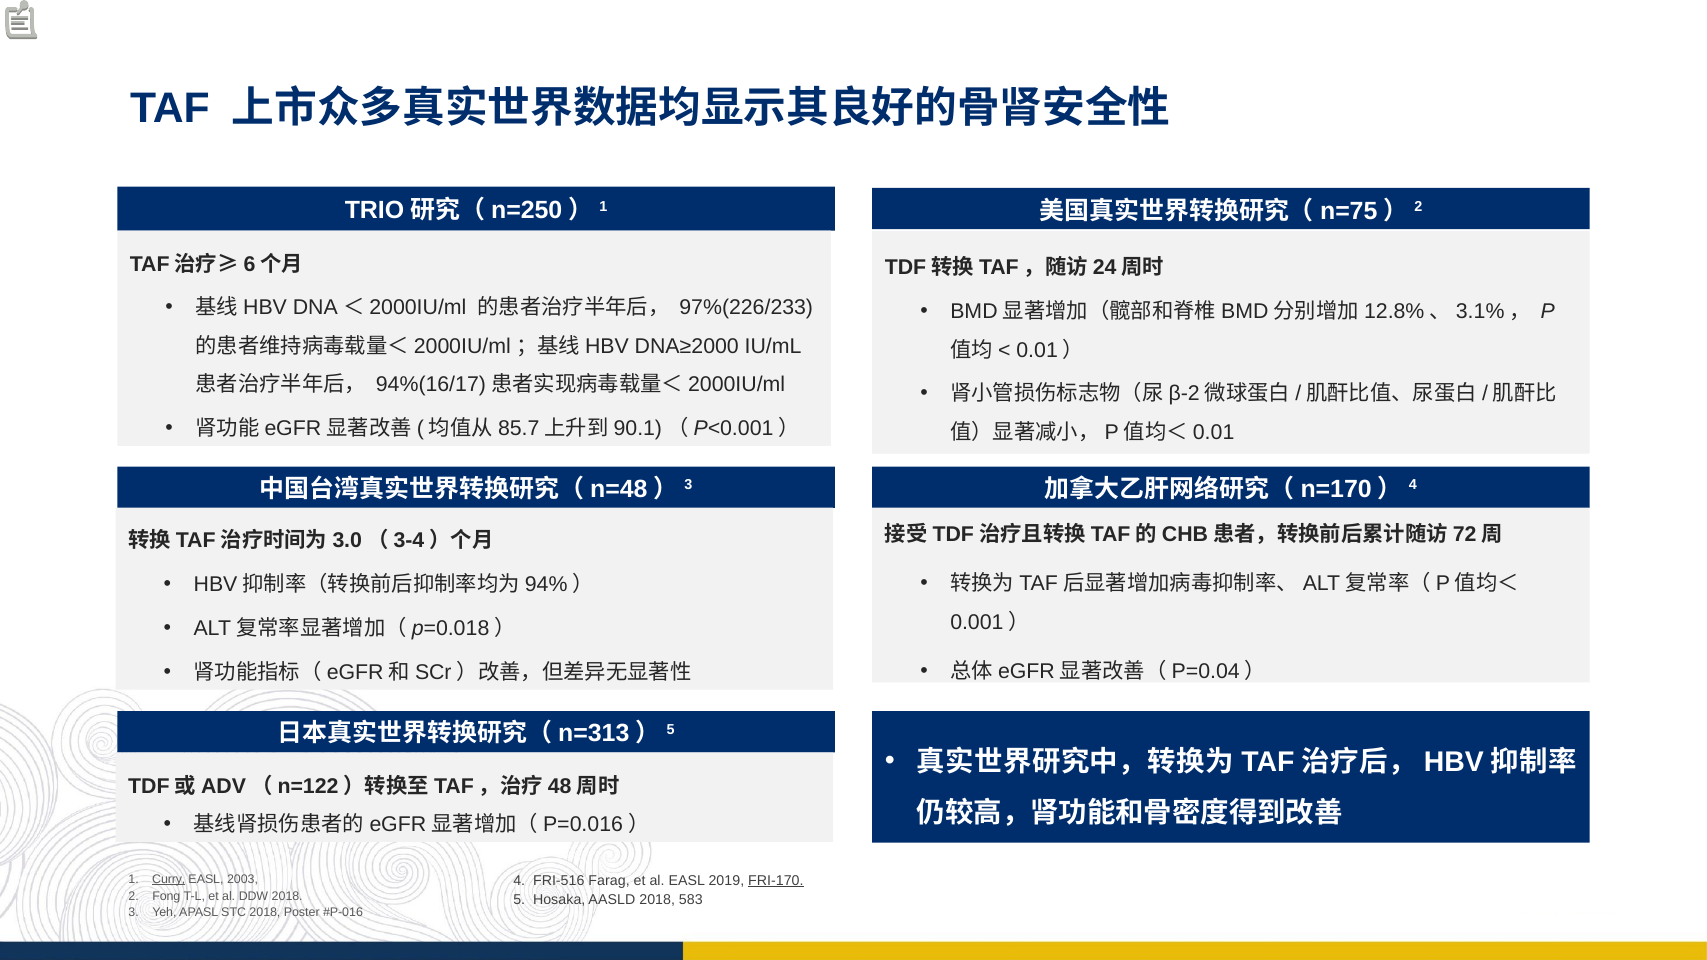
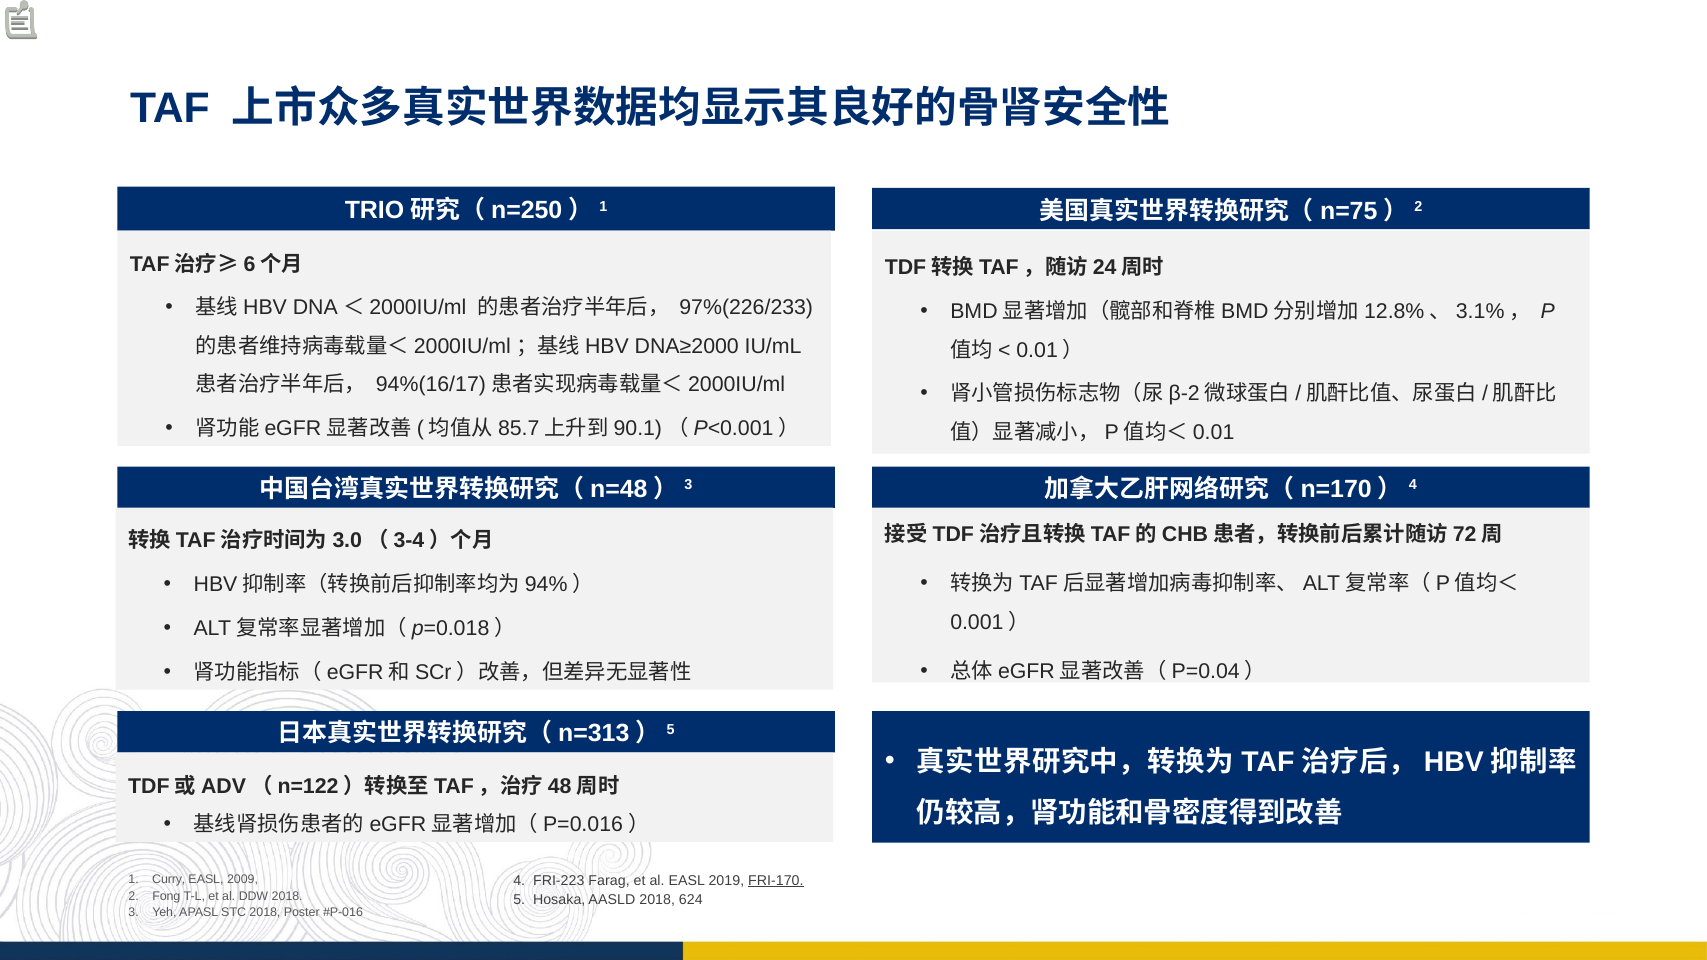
Curry underline: present -> none (169, 880)
2003: 2003 -> 2009 (243, 880)
FRI-516: FRI-516 -> FRI-223 (559, 881)
583: 583 -> 624 (691, 900)
